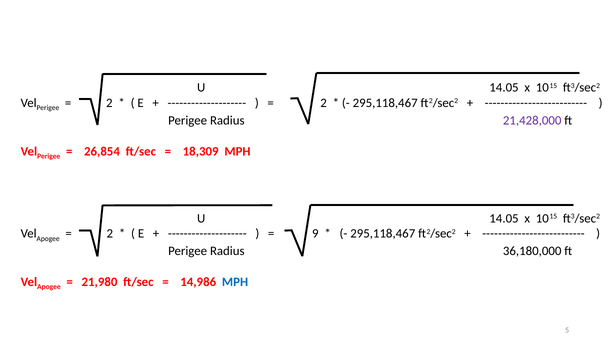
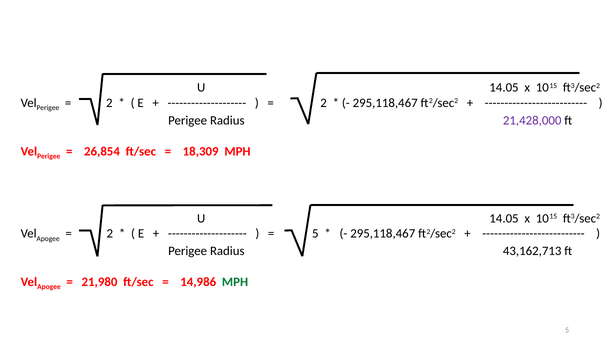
9: 9 -> 5 (315, 234)
36,180,000: 36,180,000 -> 43,162,713 (532, 252)
MPH colour: blue -> green (235, 282)
